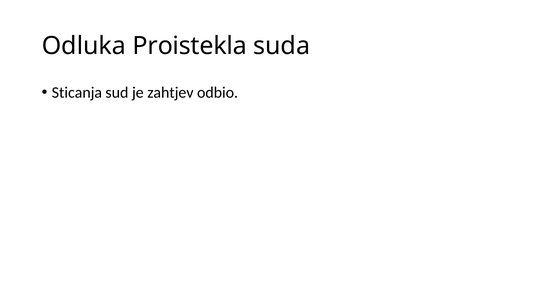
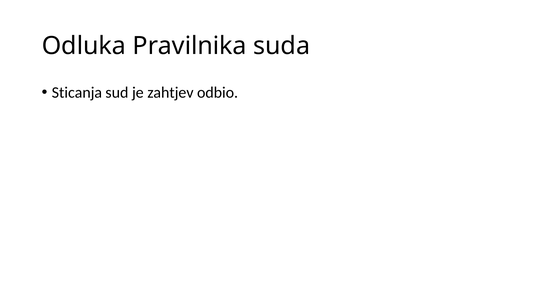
Proistekla: Proistekla -> Pravilnika (190, 46)
